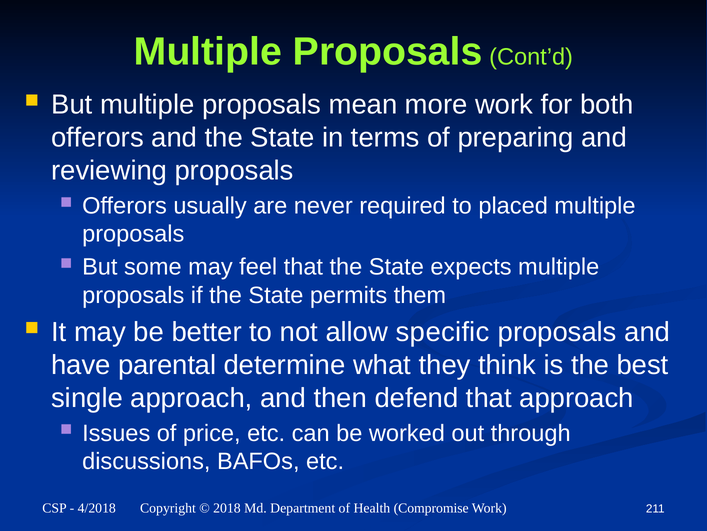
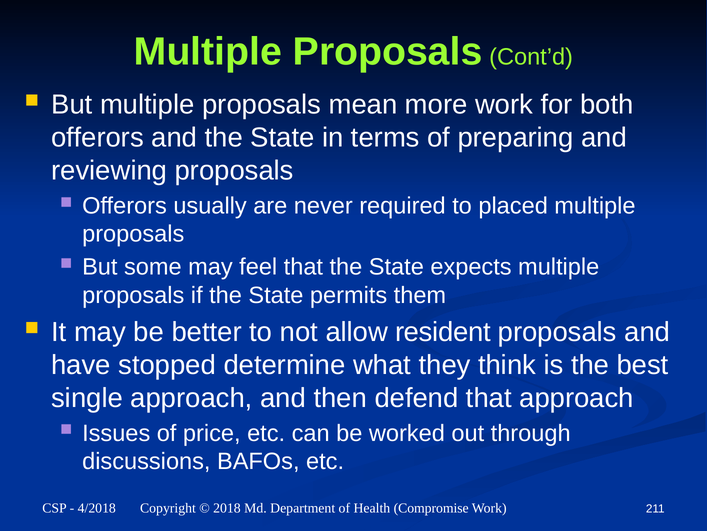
specific: specific -> resident (443, 332)
parental: parental -> stopped (167, 365)
